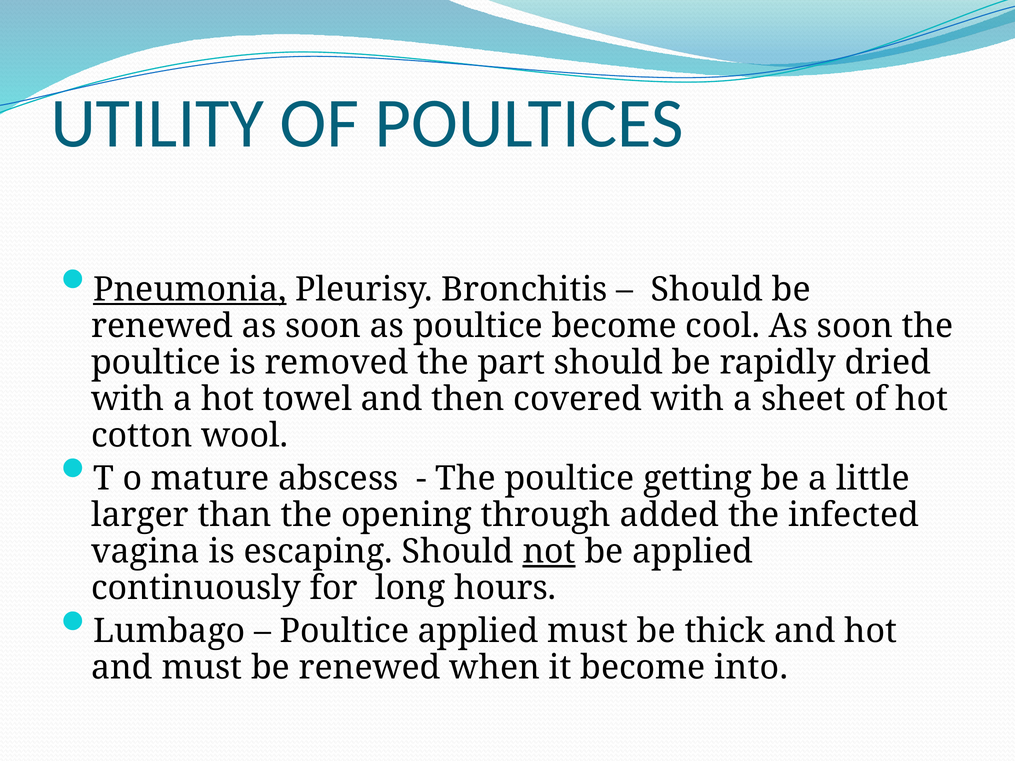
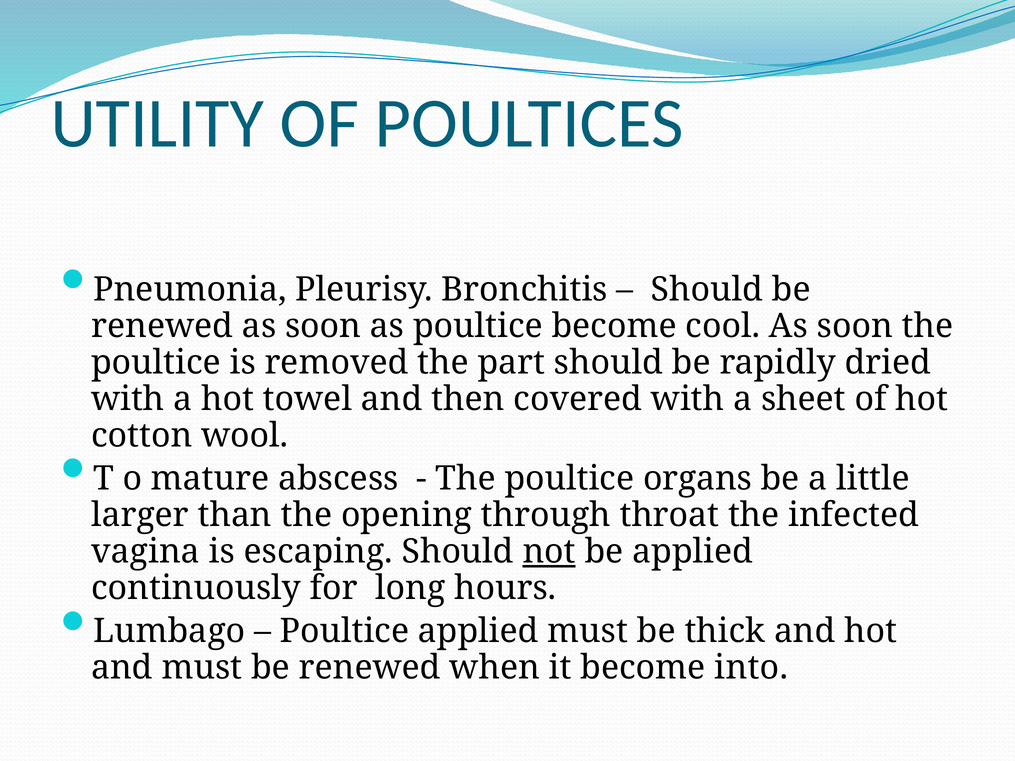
Pneumonia underline: present -> none (190, 290)
getting: getting -> organs (698, 479)
added: added -> throat (669, 515)
